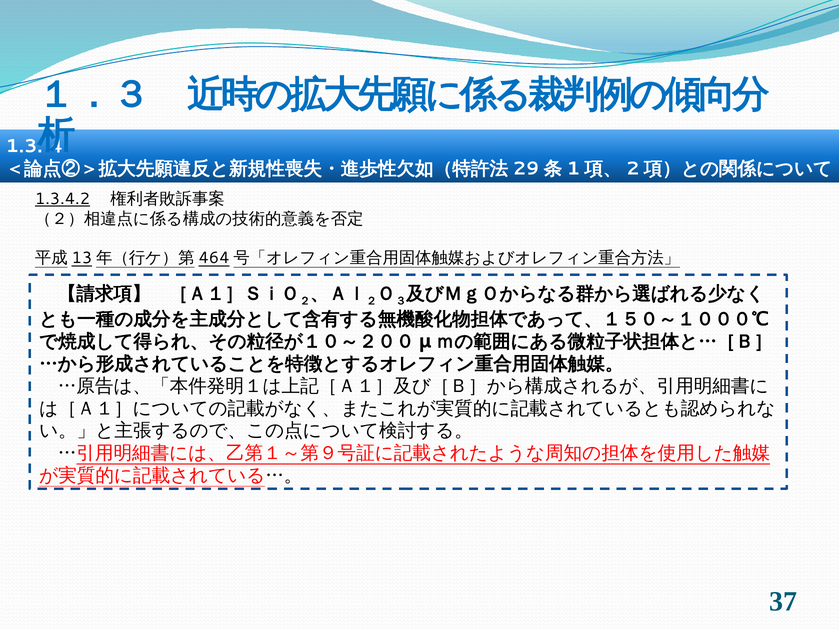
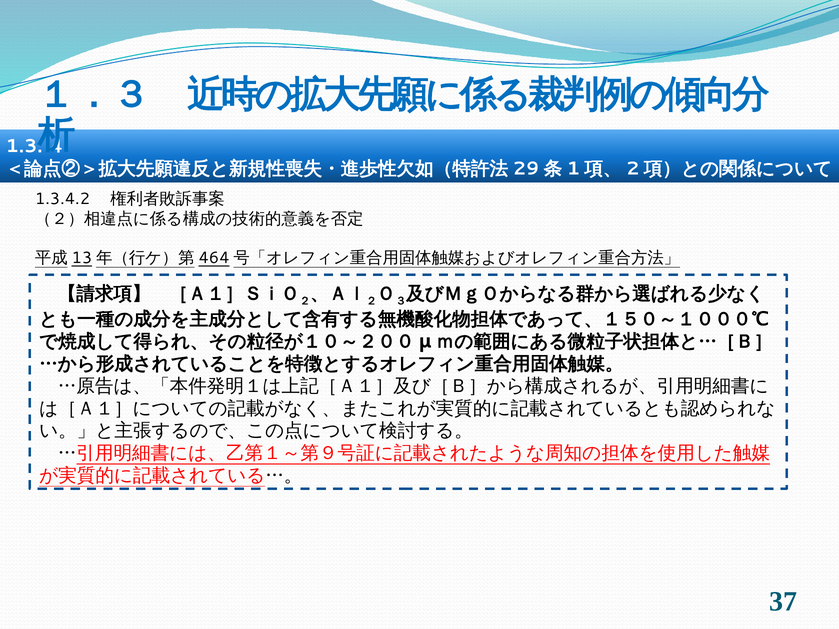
1.3.4.2 underline: present -> none (62, 199)
